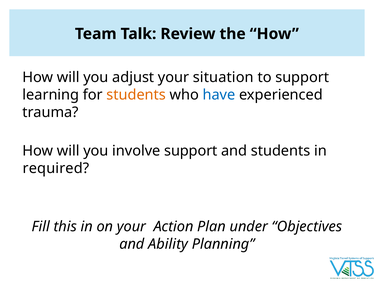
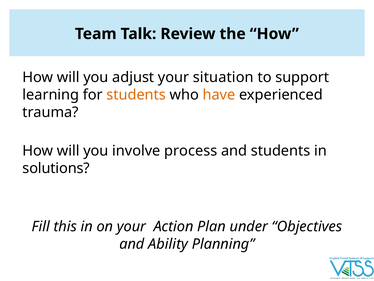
have colour: blue -> orange (219, 95)
involve support: support -> process (191, 151)
required: required -> solutions (56, 168)
